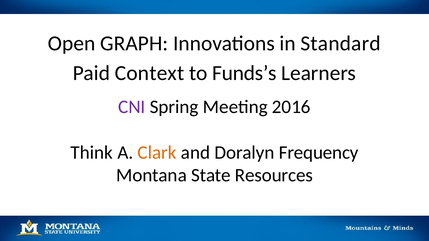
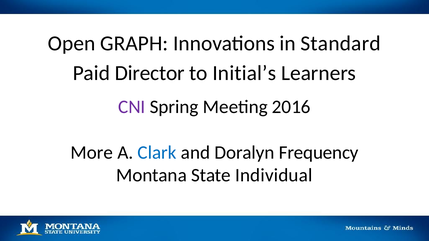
Context: Context -> Director (150, 73)
Funds’s: Funds’s -> Initial’s (244, 73)
Think: Think -> More (92, 153)
Clark colour: orange -> blue (157, 153)
Resources: Resources -> Individual (274, 176)
